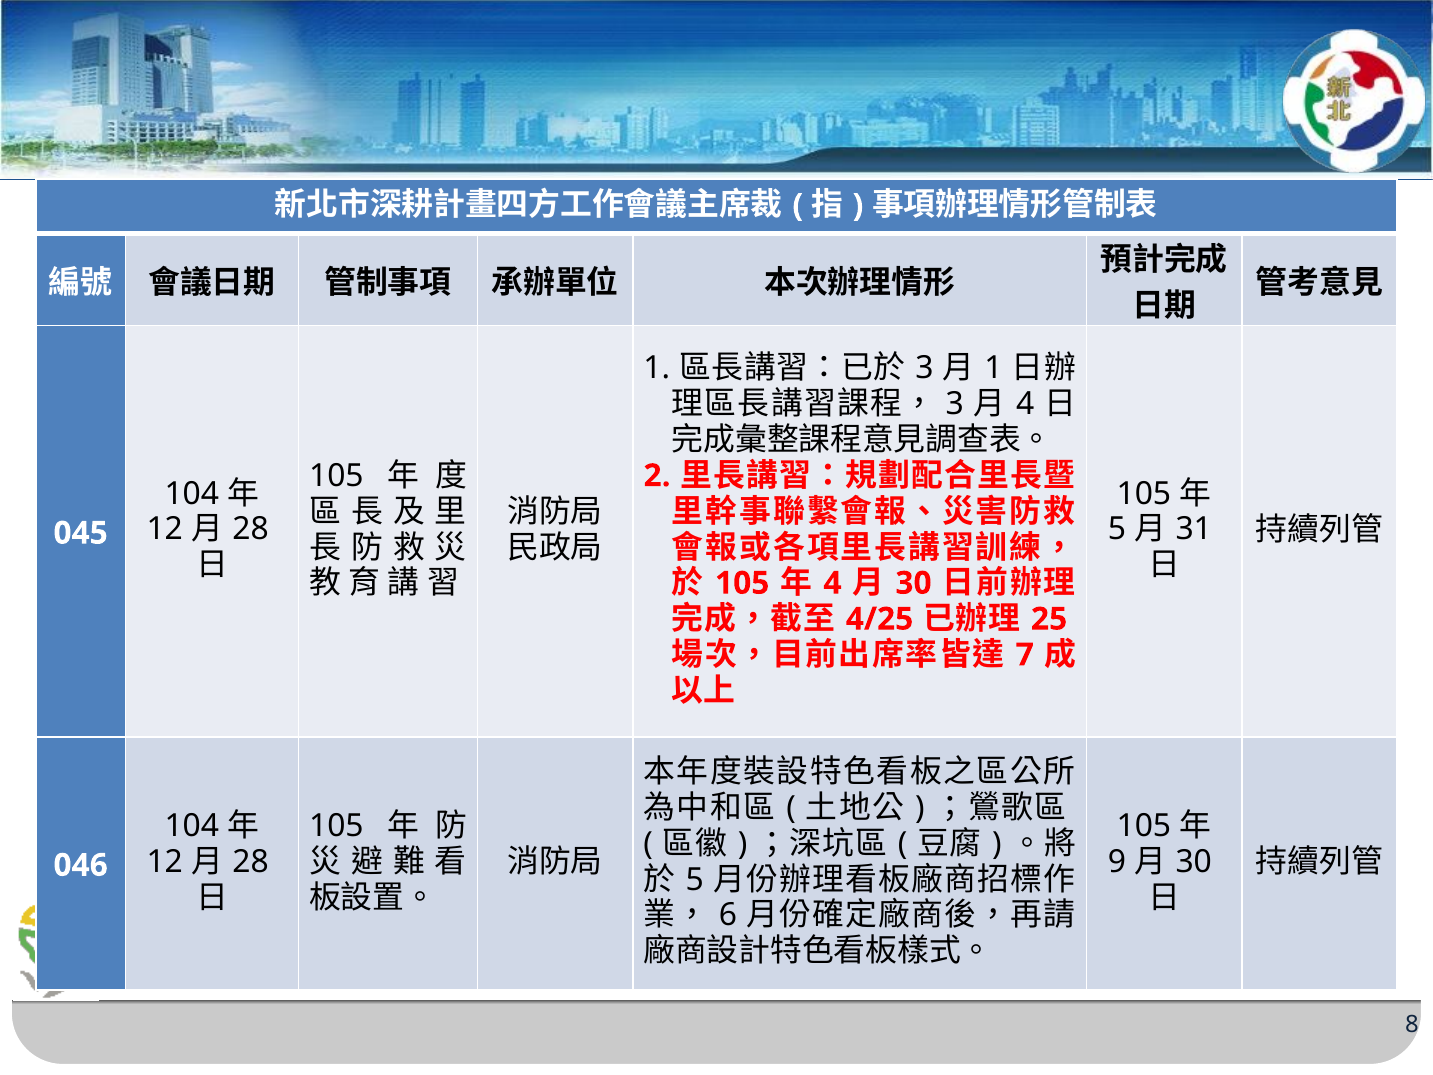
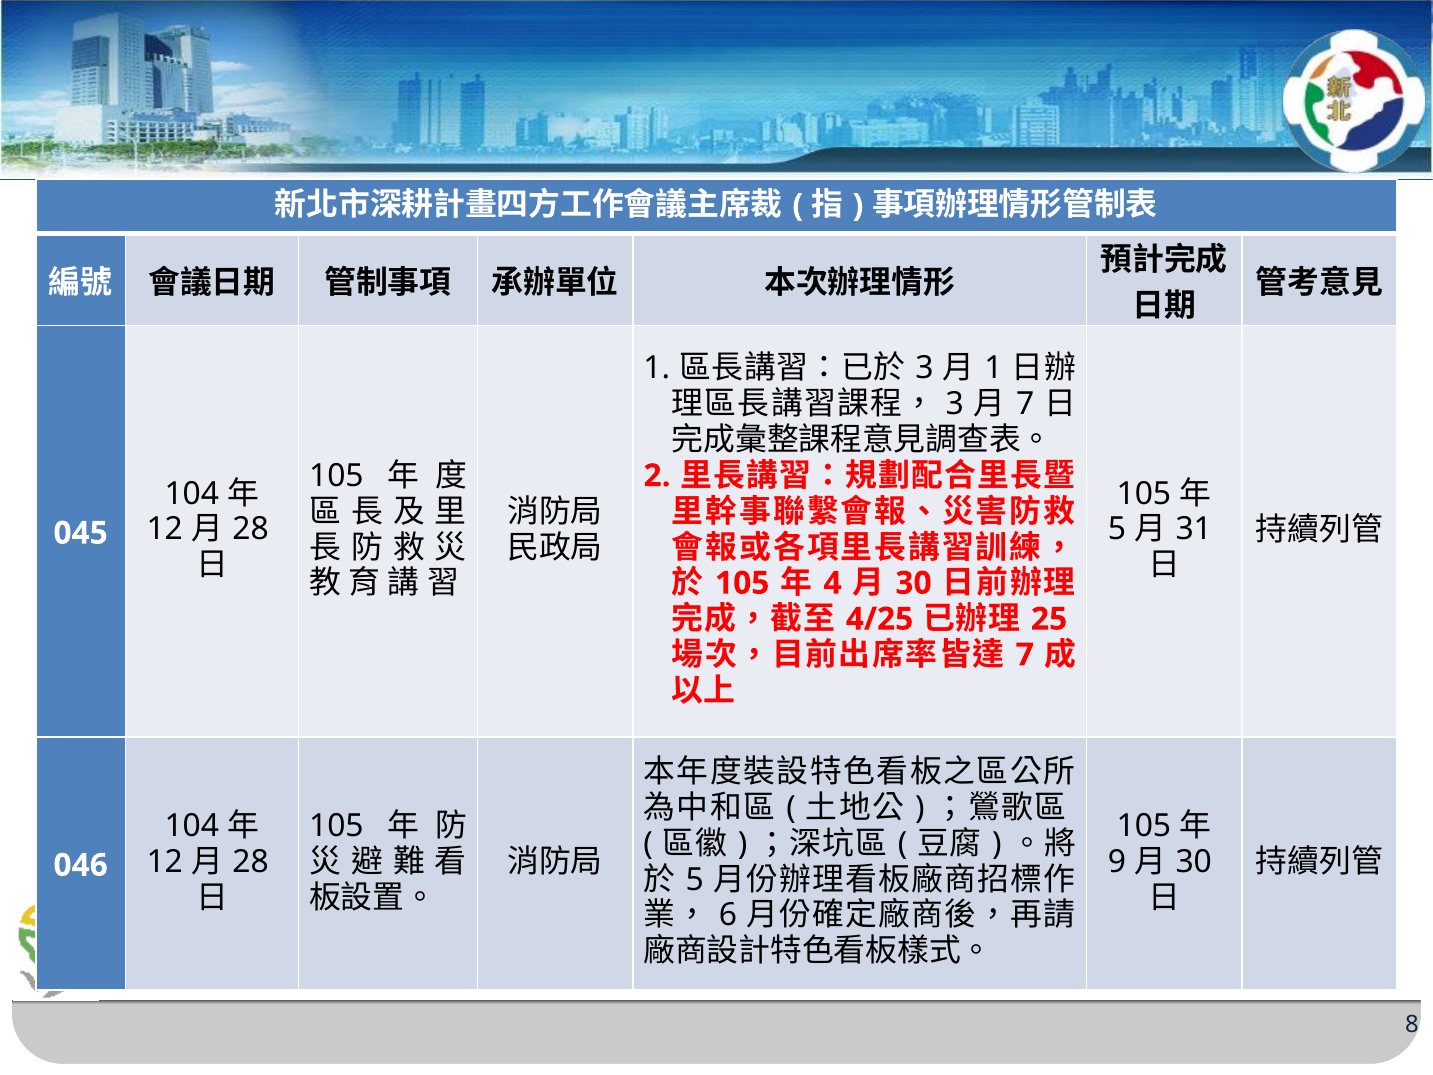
4: 4 -> 7 (1025, 404)
